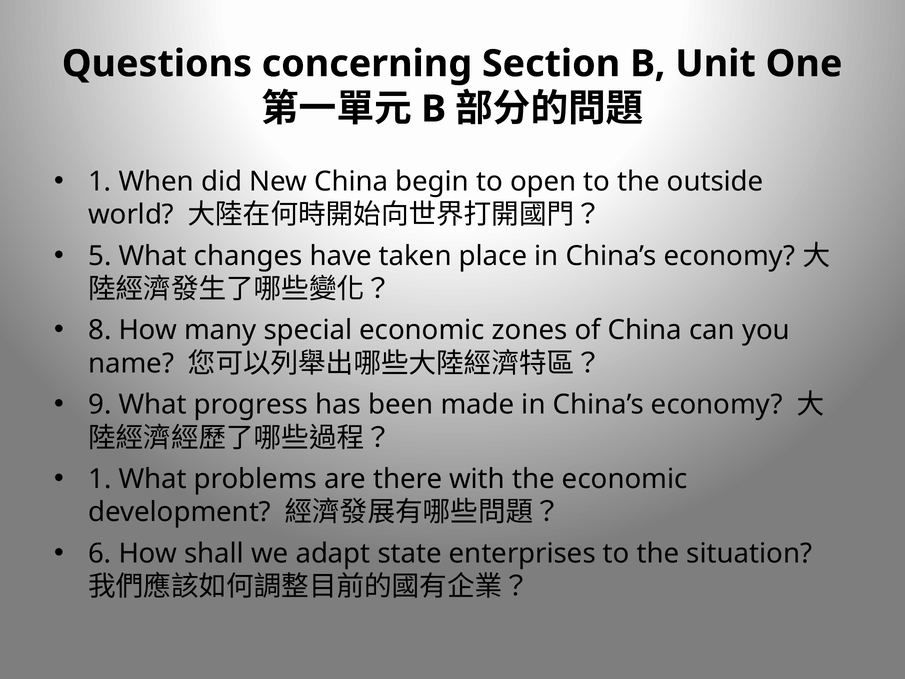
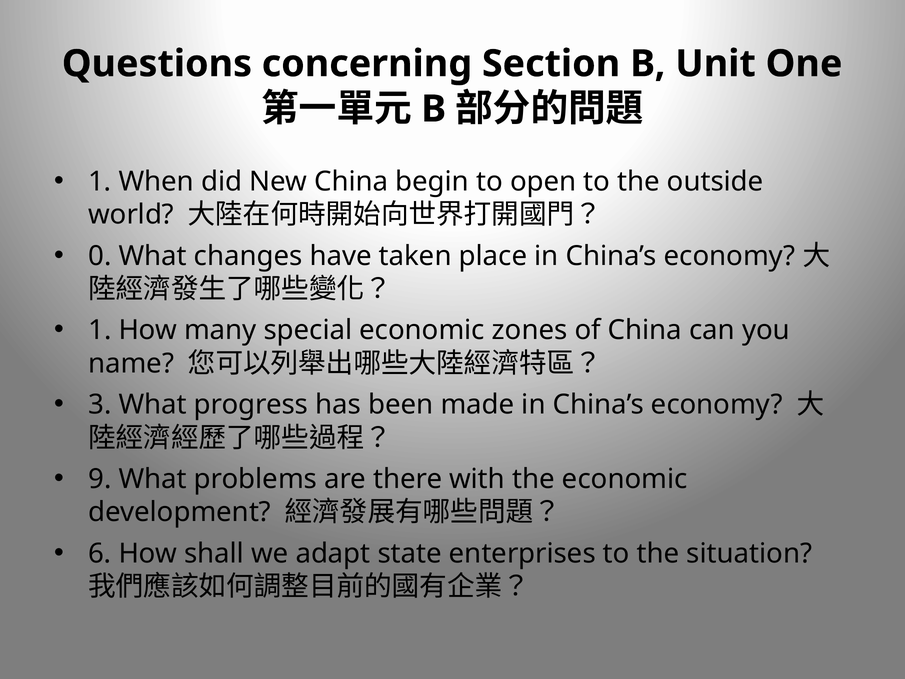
5: 5 -> 0 (100, 256)
8: 8 -> 1 (100, 330)
9: 9 -> 3 (100, 405)
1: 1 -> 9 (100, 479)
